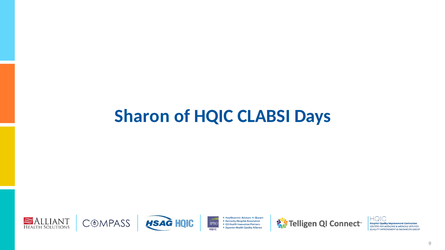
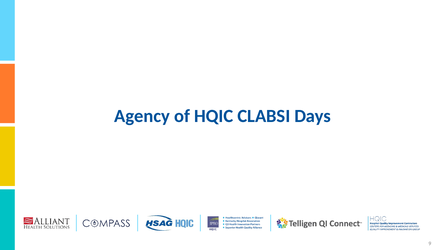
Sharon: Sharon -> Agency (142, 116)
